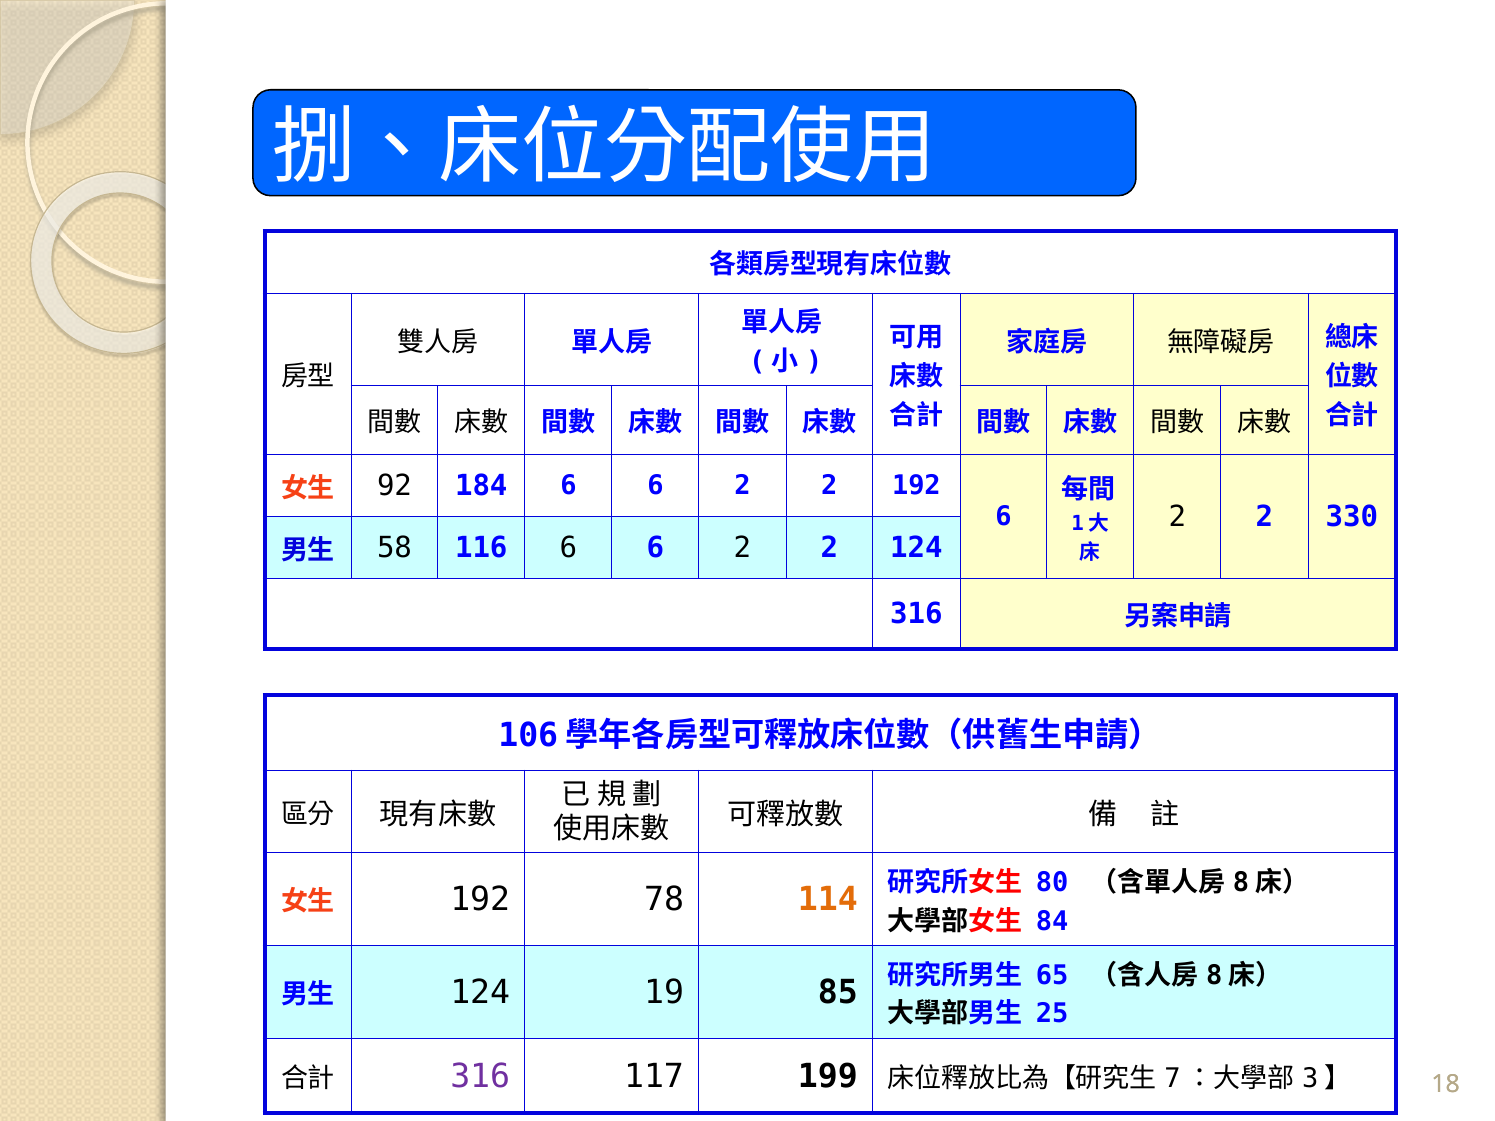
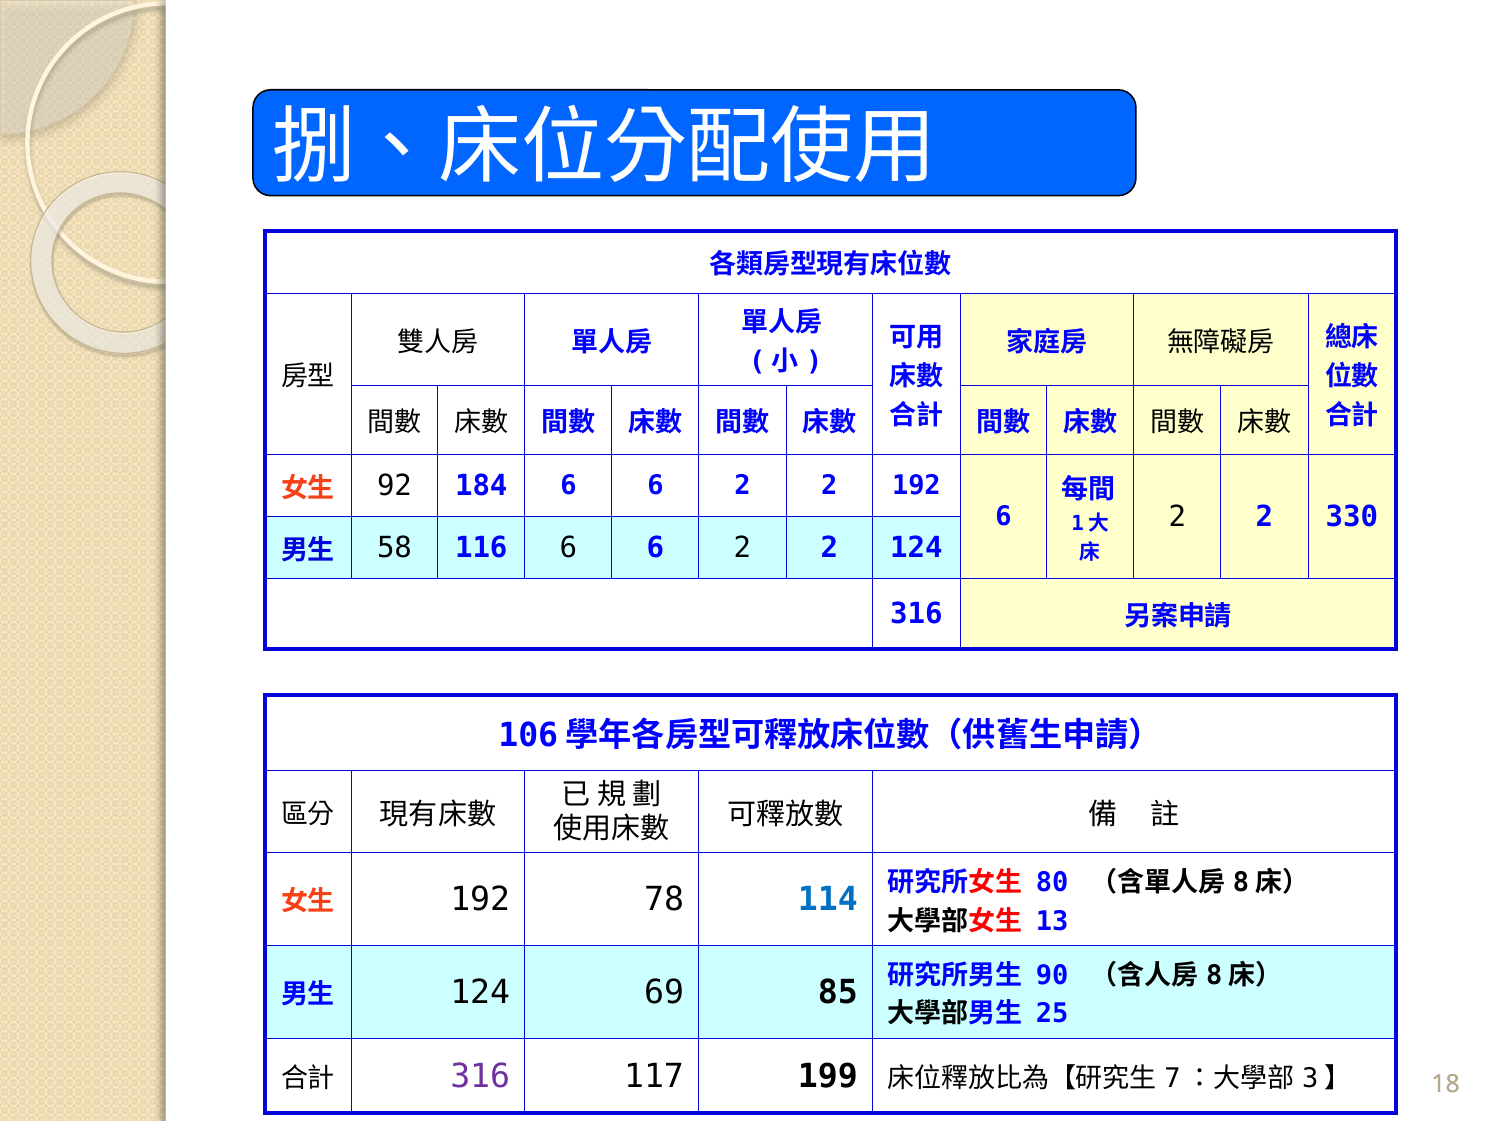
114 colour: orange -> blue (828, 900)
84: 84 -> 13 (1052, 922)
19: 19 -> 69 (664, 993)
65: 65 -> 90 (1052, 975)
